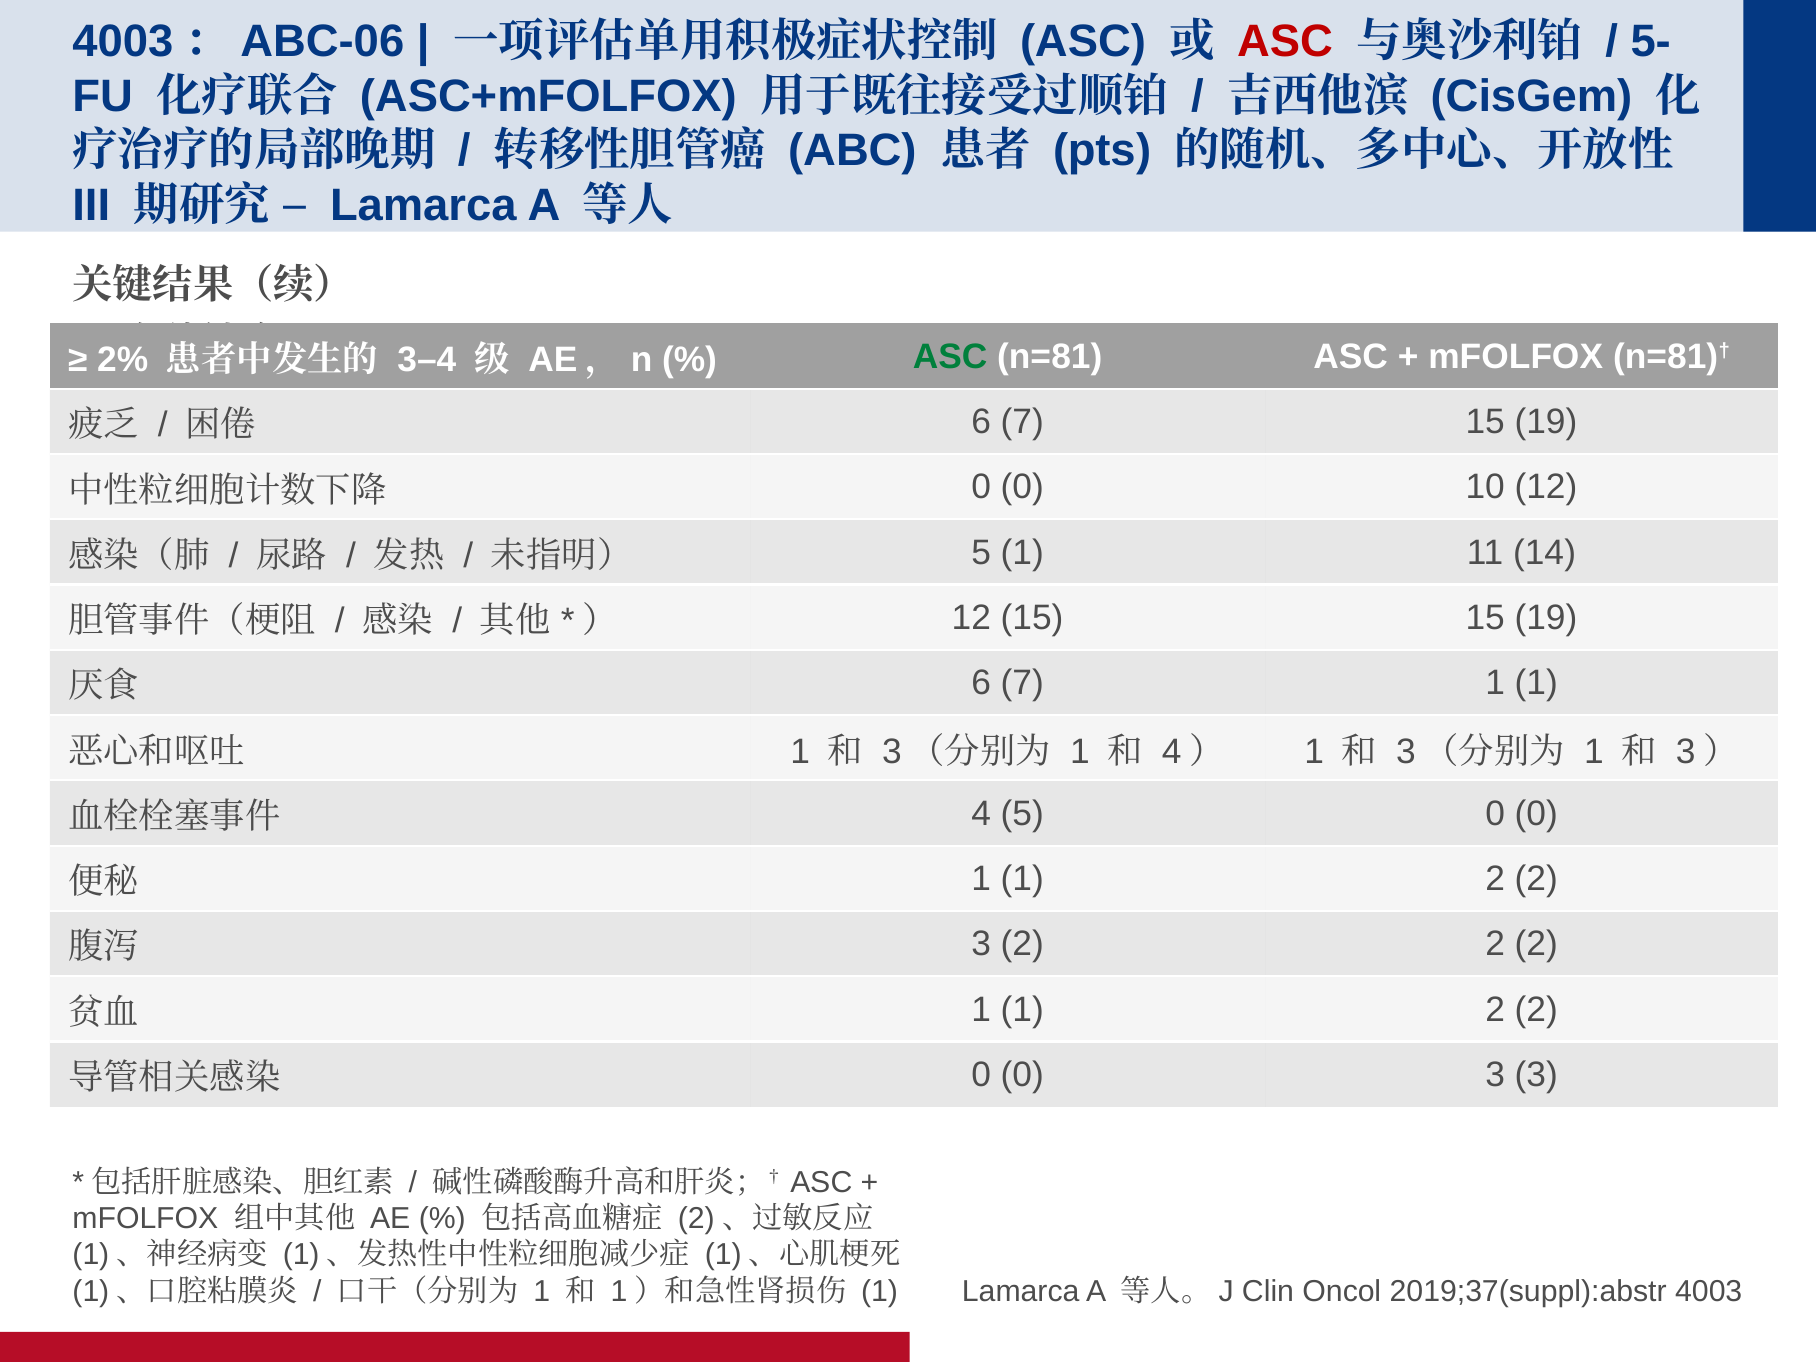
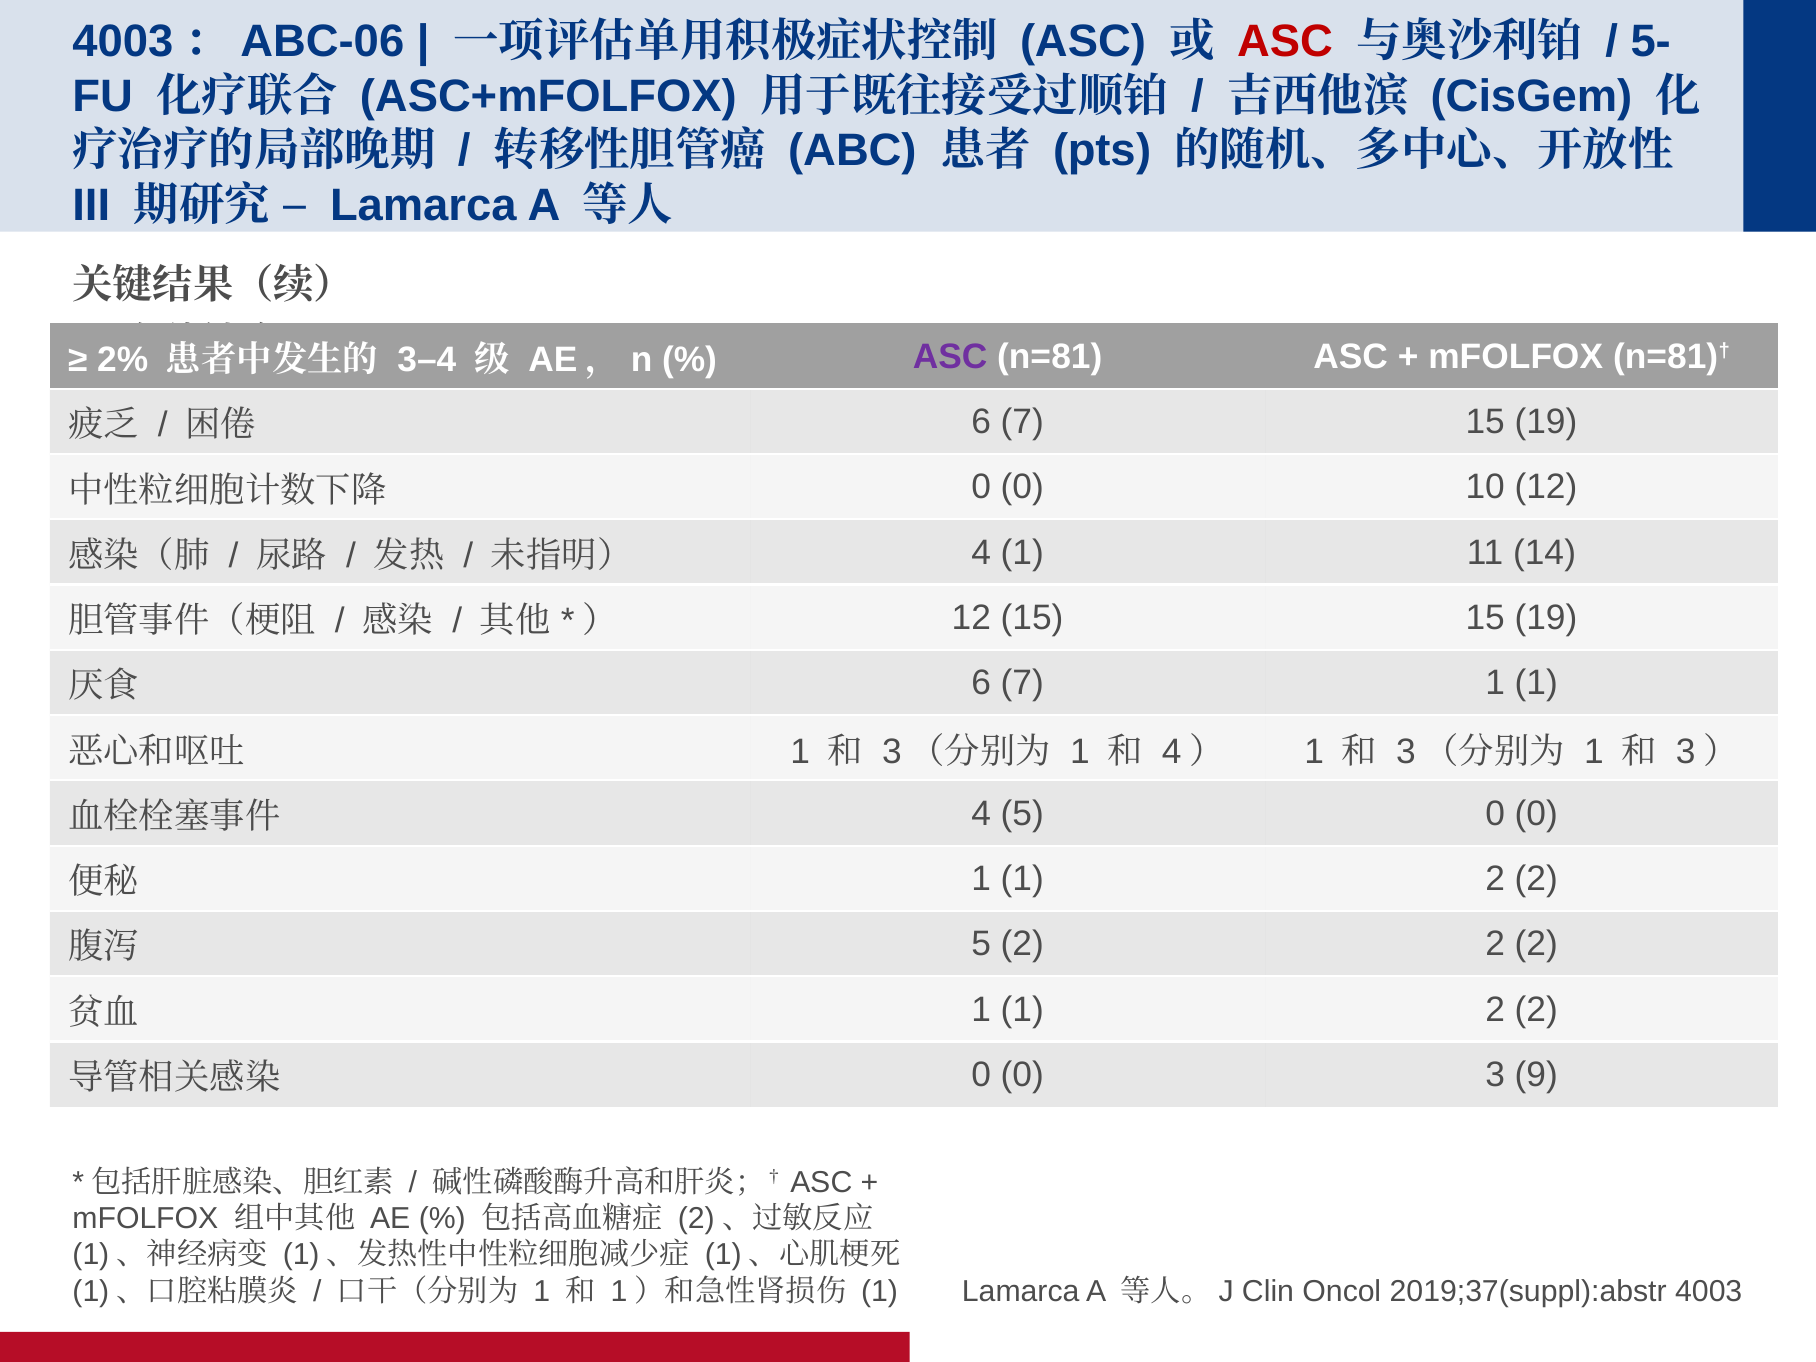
ASC colour: green -> purple (950, 357)
5: 5 -> 4 (981, 553)
3: 3 -> 5 (981, 944)
3 3: 3 -> 9 (1536, 1075)
